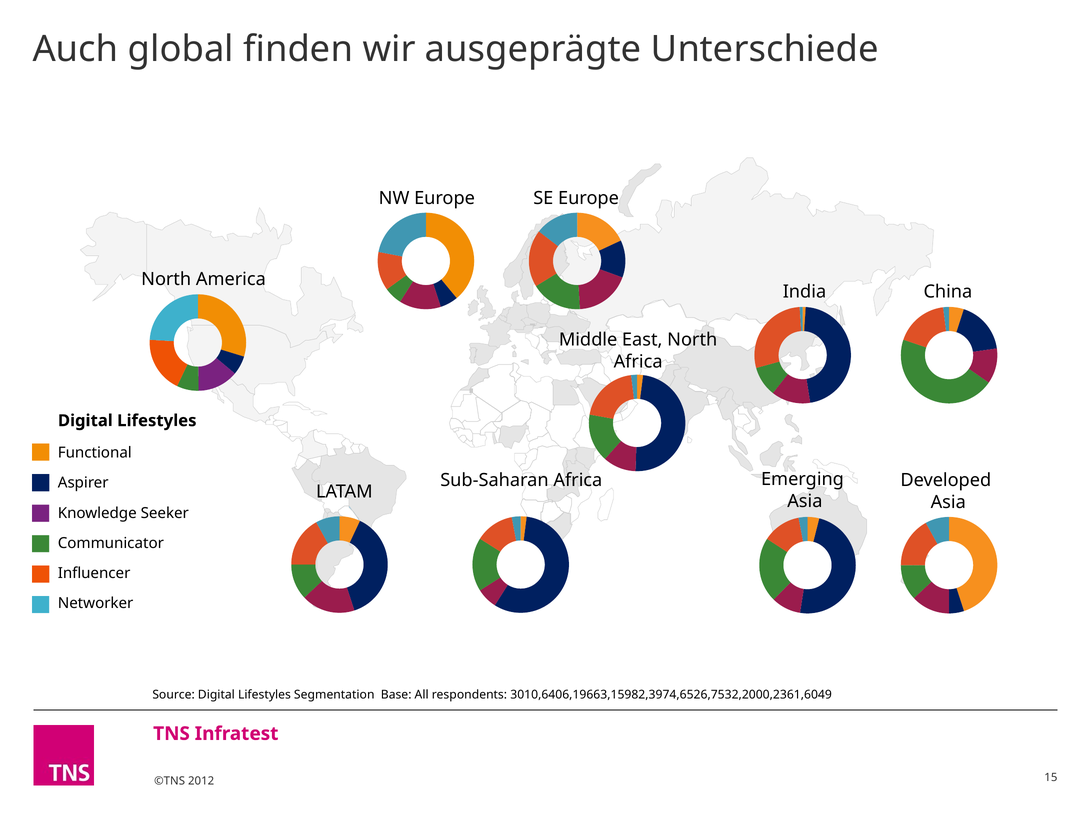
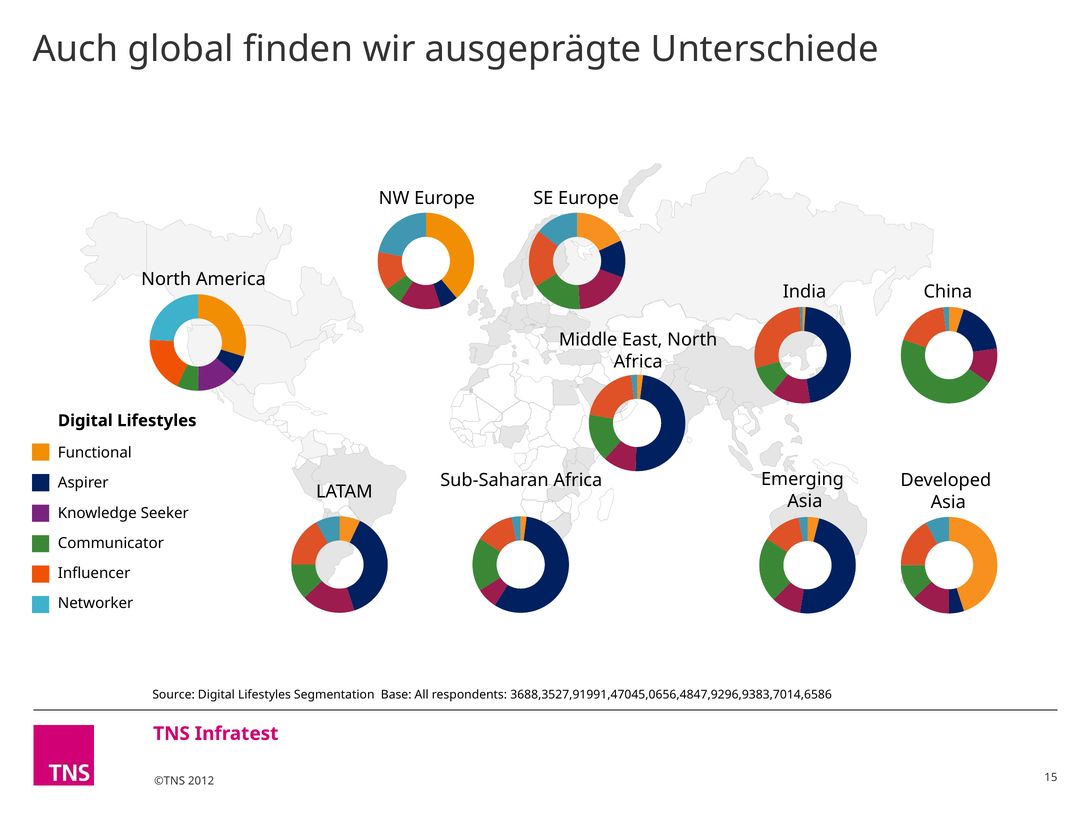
3010,6406,19663,15982,3974,6526,7532,2000,2361,6049: 3010,6406,19663,15982,3974,6526,7532,2000,2361,6049 -> 3688,3527,91991,47045,0656,4847,9296,9383,7014,6586 (671, 695)
